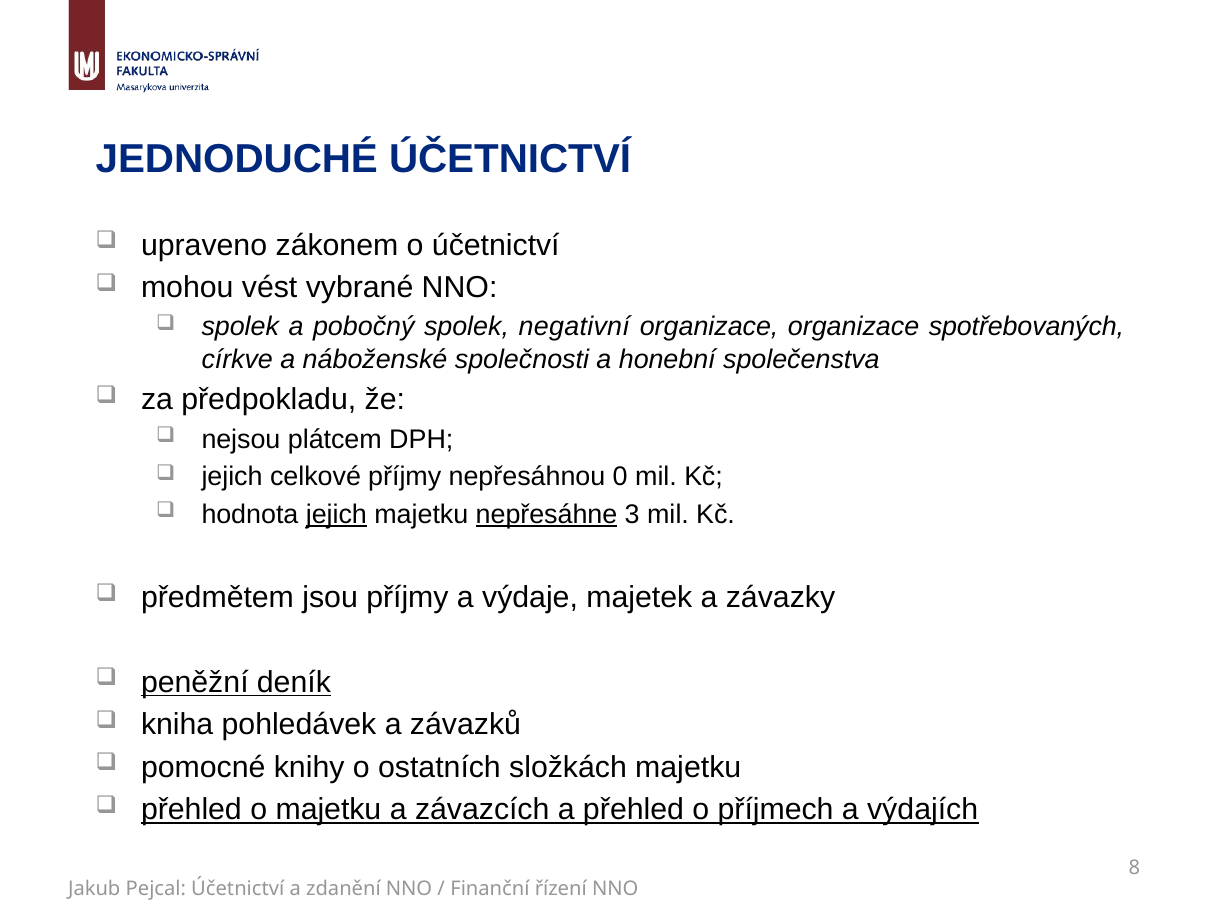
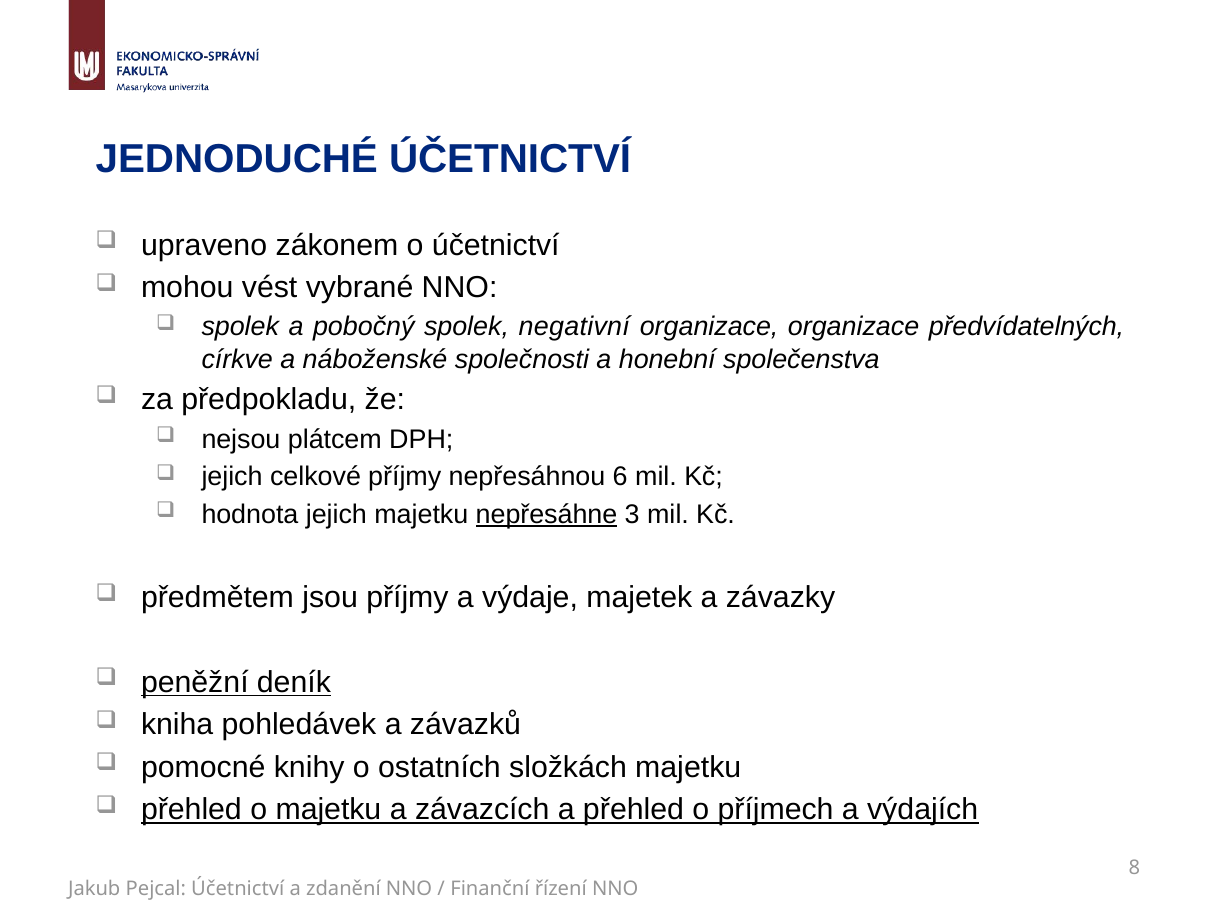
spotřebovaných: spotřebovaných -> předvídatelných (1026, 327)
0: 0 -> 6 (620, 477)
jejich underline: present -> none (336, 515)
